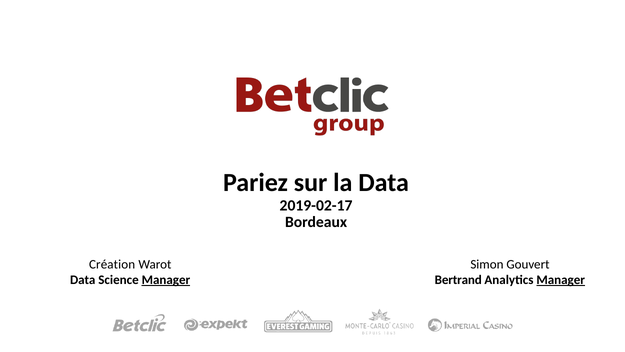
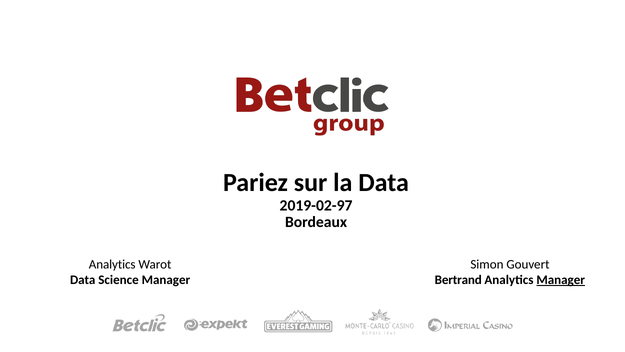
2019-02-17: 2019-02-17 -> 2019-02-97 (316, 205)
Création: Création -> Analytics (112, 264)
Manager underline: present -> none (166, 280)
